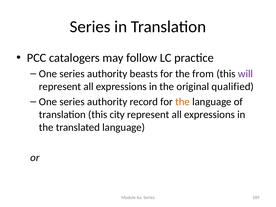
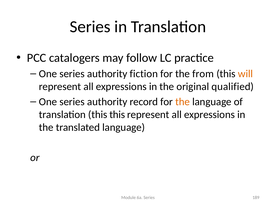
beasts: beasts -> fiction (144, 74)
will colour: purple -> orange (246, 74)
this city: city -> this (117, 115)
